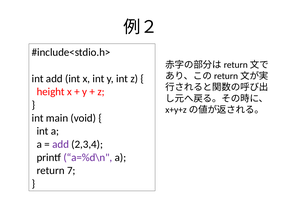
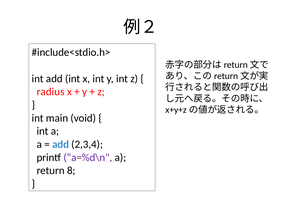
height: height -> radius (51, 92)
add colour: purple -> blue (61, 144)
7: 7 -> 8 (71, 170)
